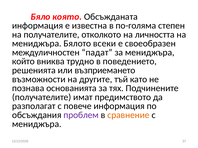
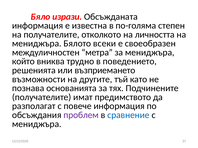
която: която -> изрази (67, 17)
падат: падат -> метра (97, 53)
сравнение colour: orange -> blue (128, 115)
